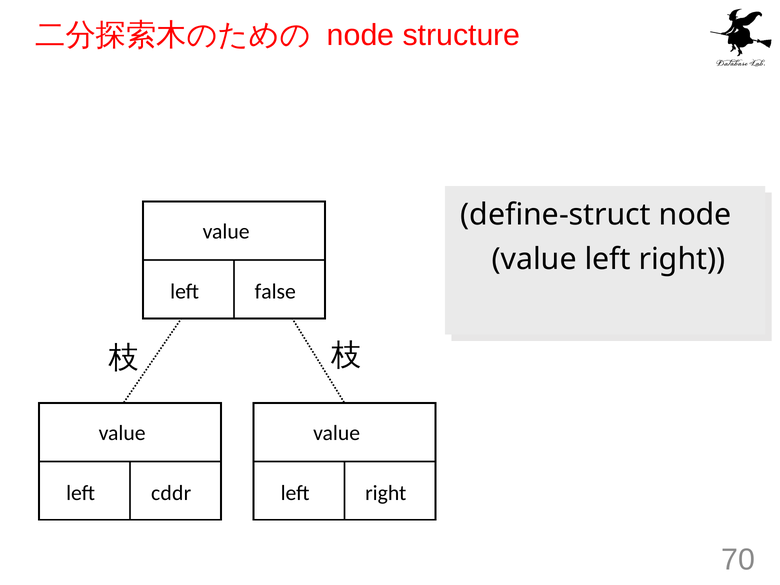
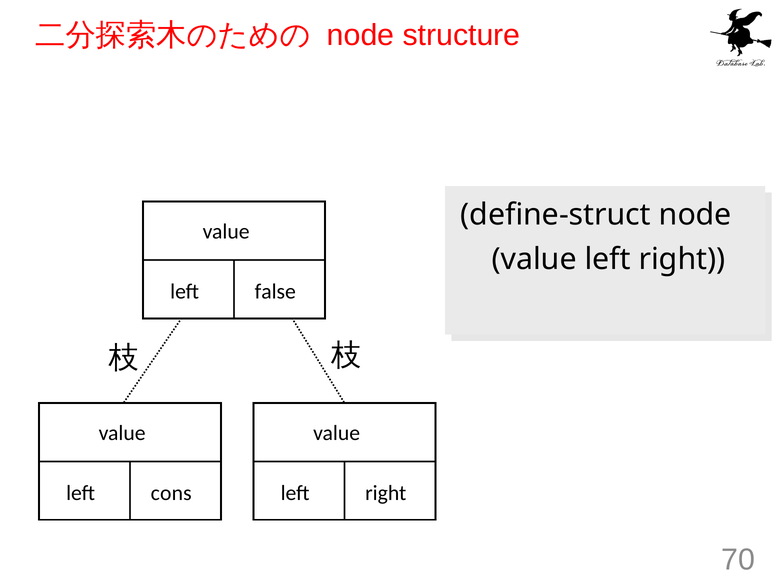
cddr: cddr -> cons (171, 493)
